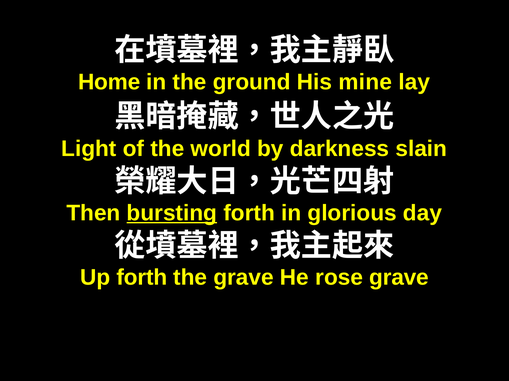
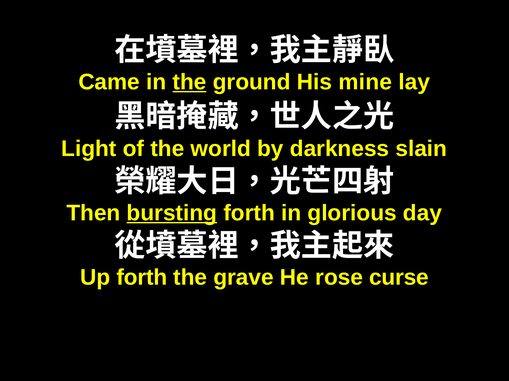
Home: Home -> Came (109, 82)
the underline: none -> present (189, 82)
rose grave: grave -> curse (399, 278)
